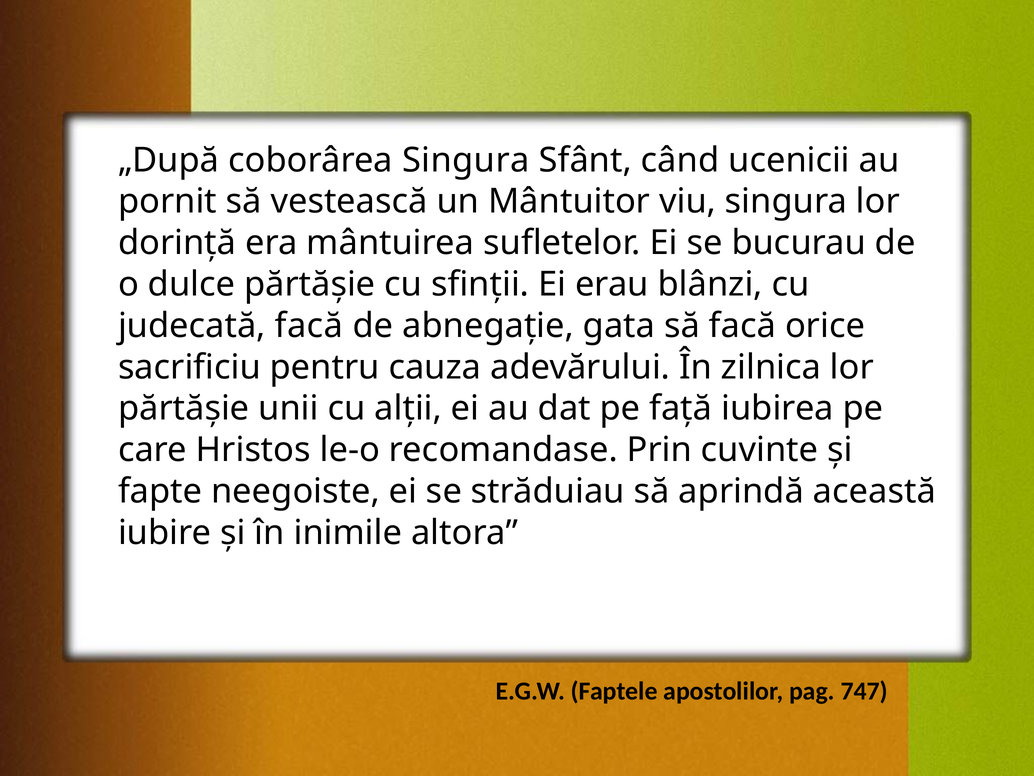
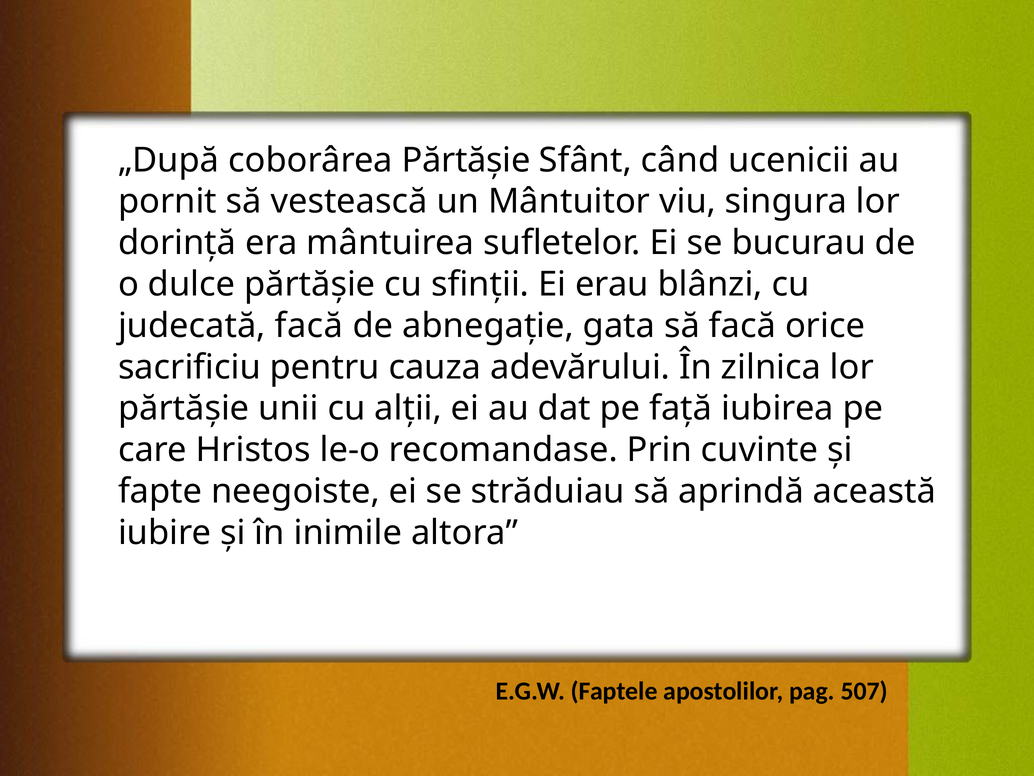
coborârea Singura: Singura -> Părtăşie (466, 160)
747: 747 -> 507 (864, 691)
